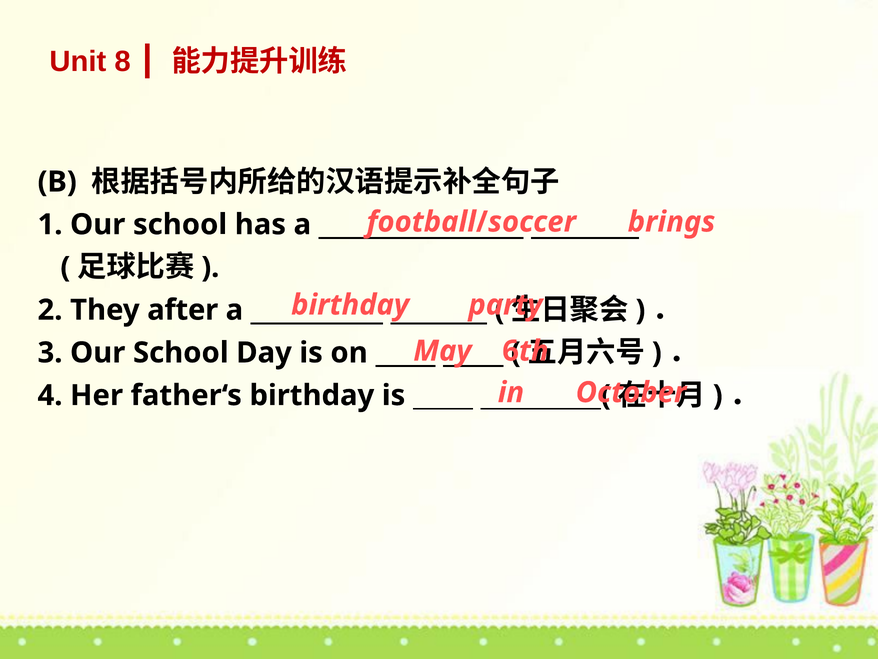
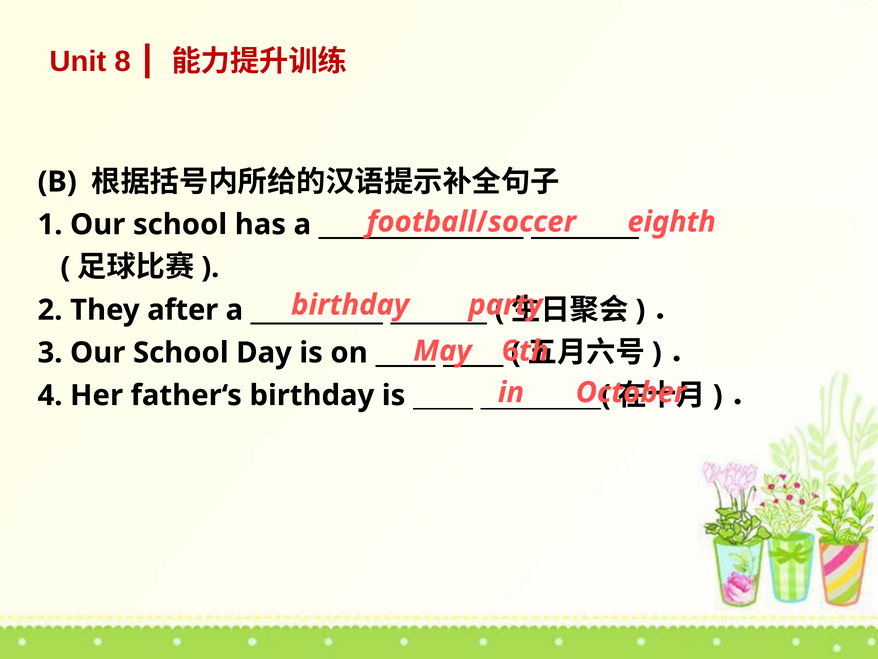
brings: brings -> eighth (672, 222)
